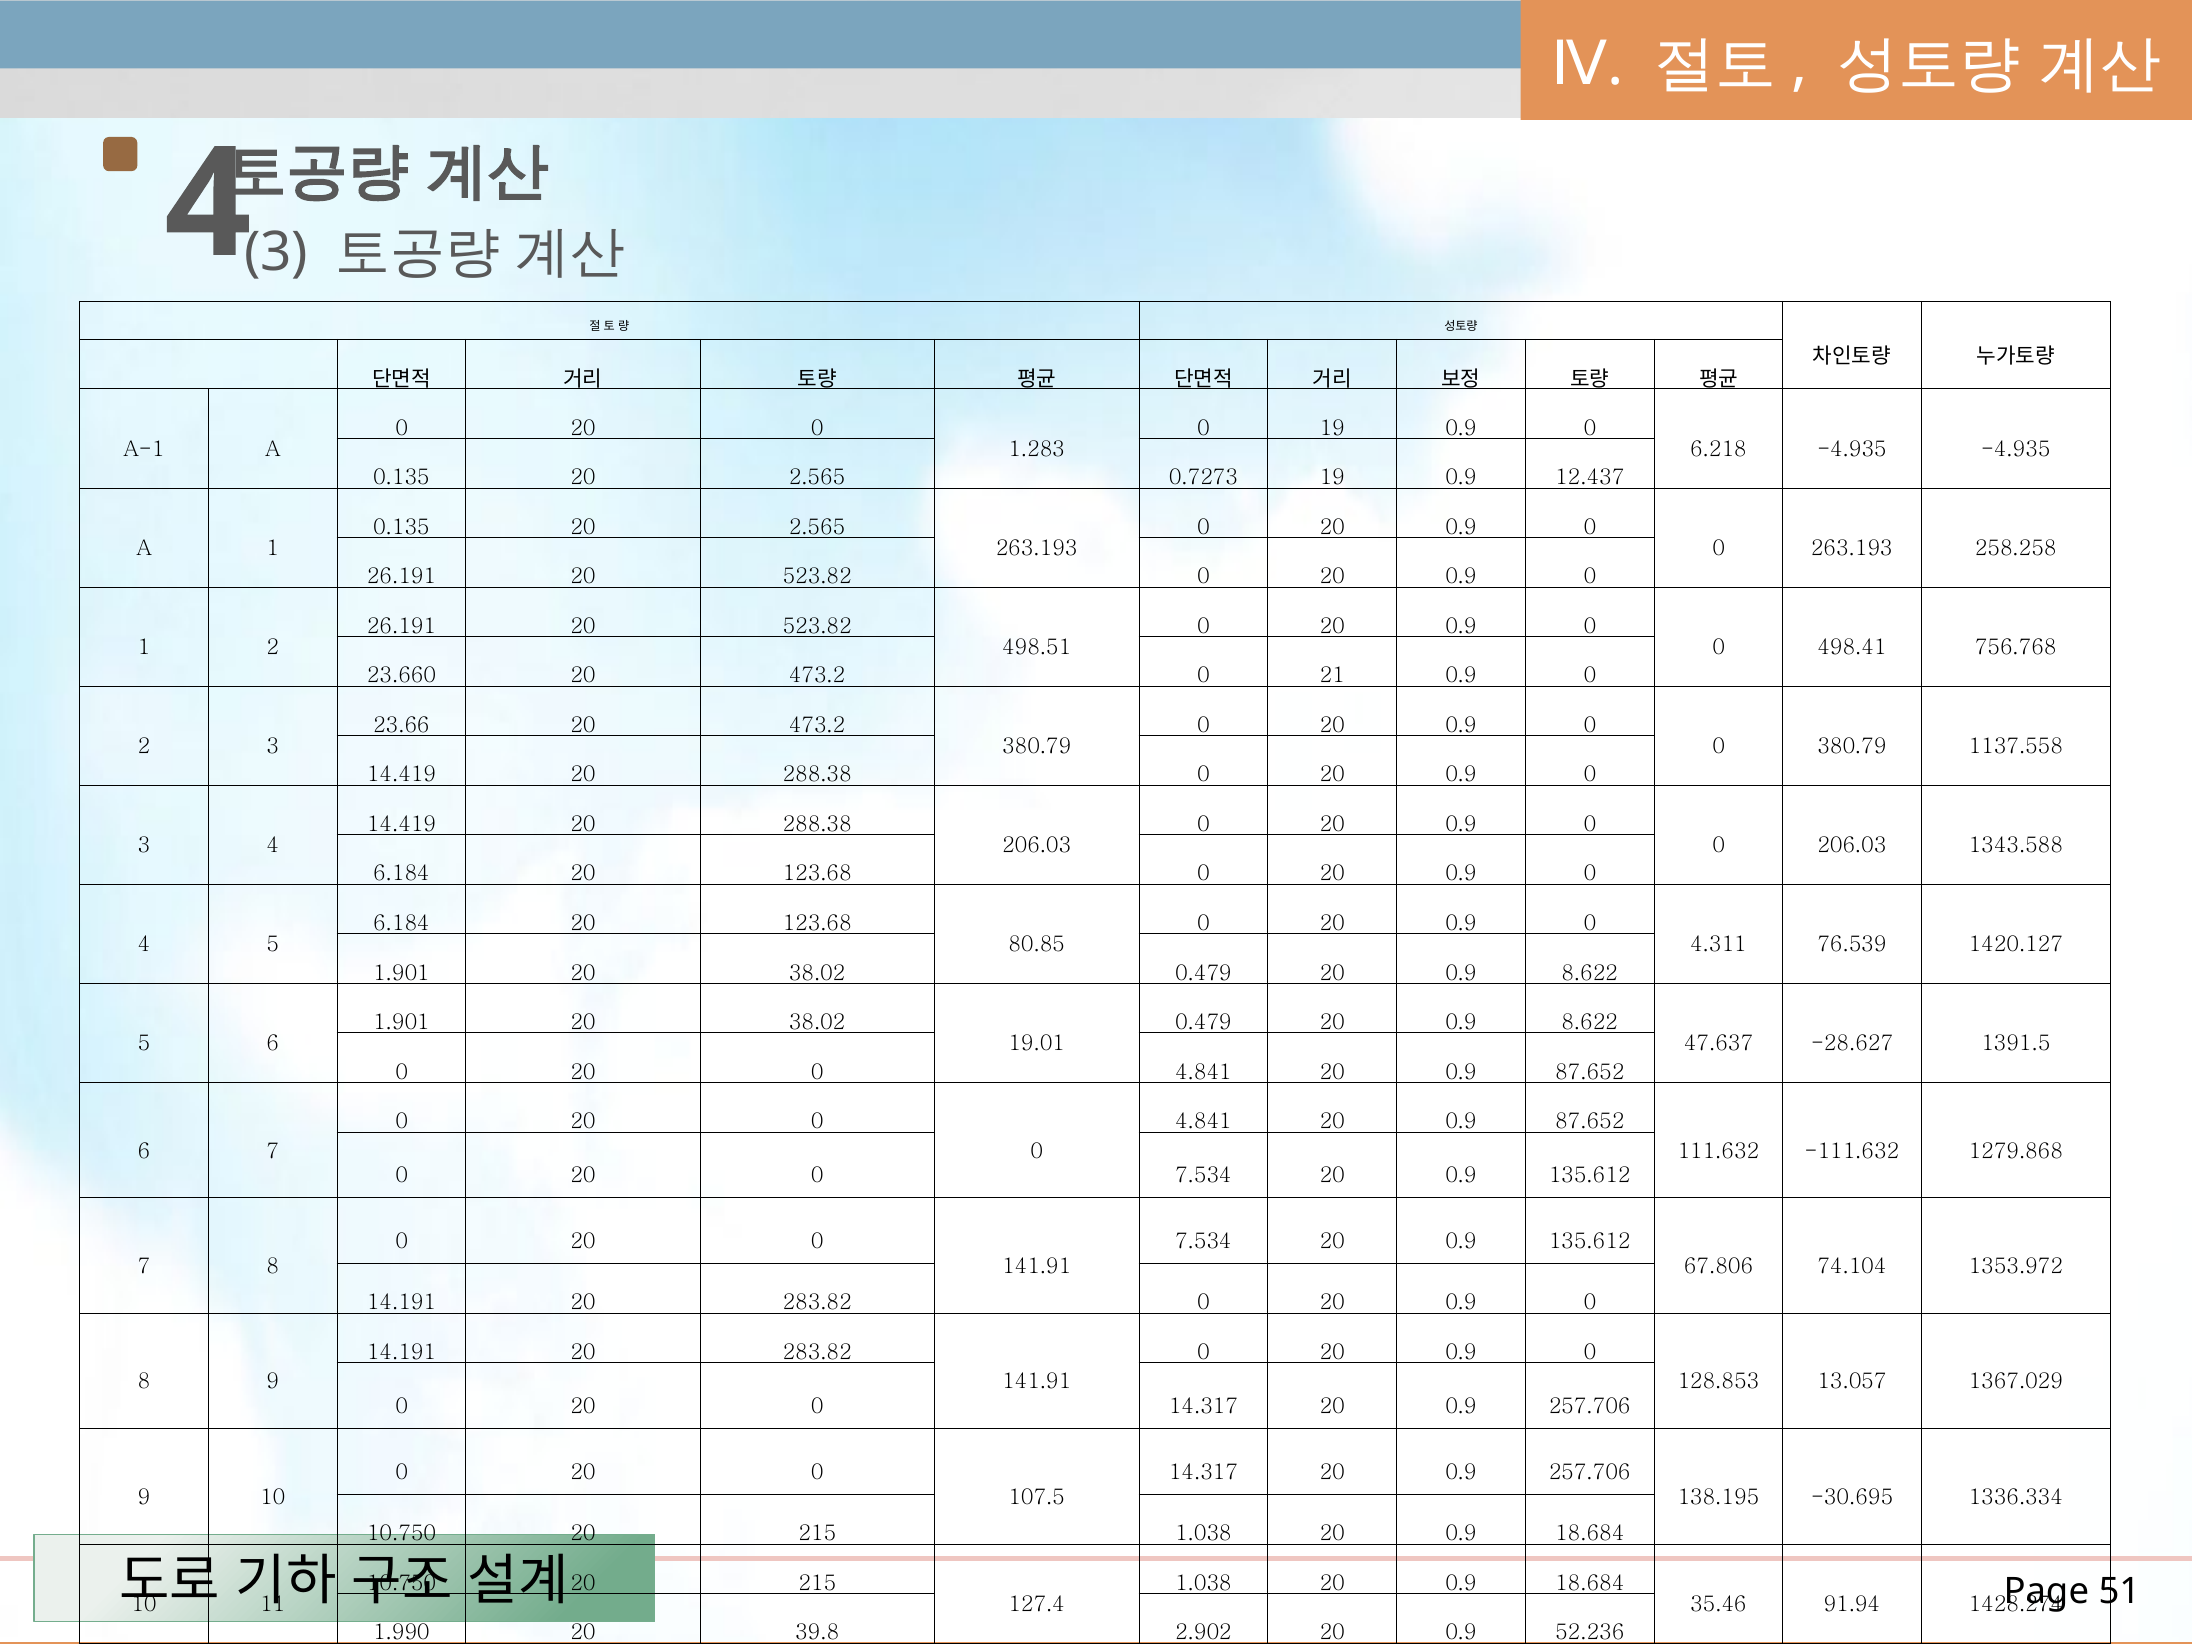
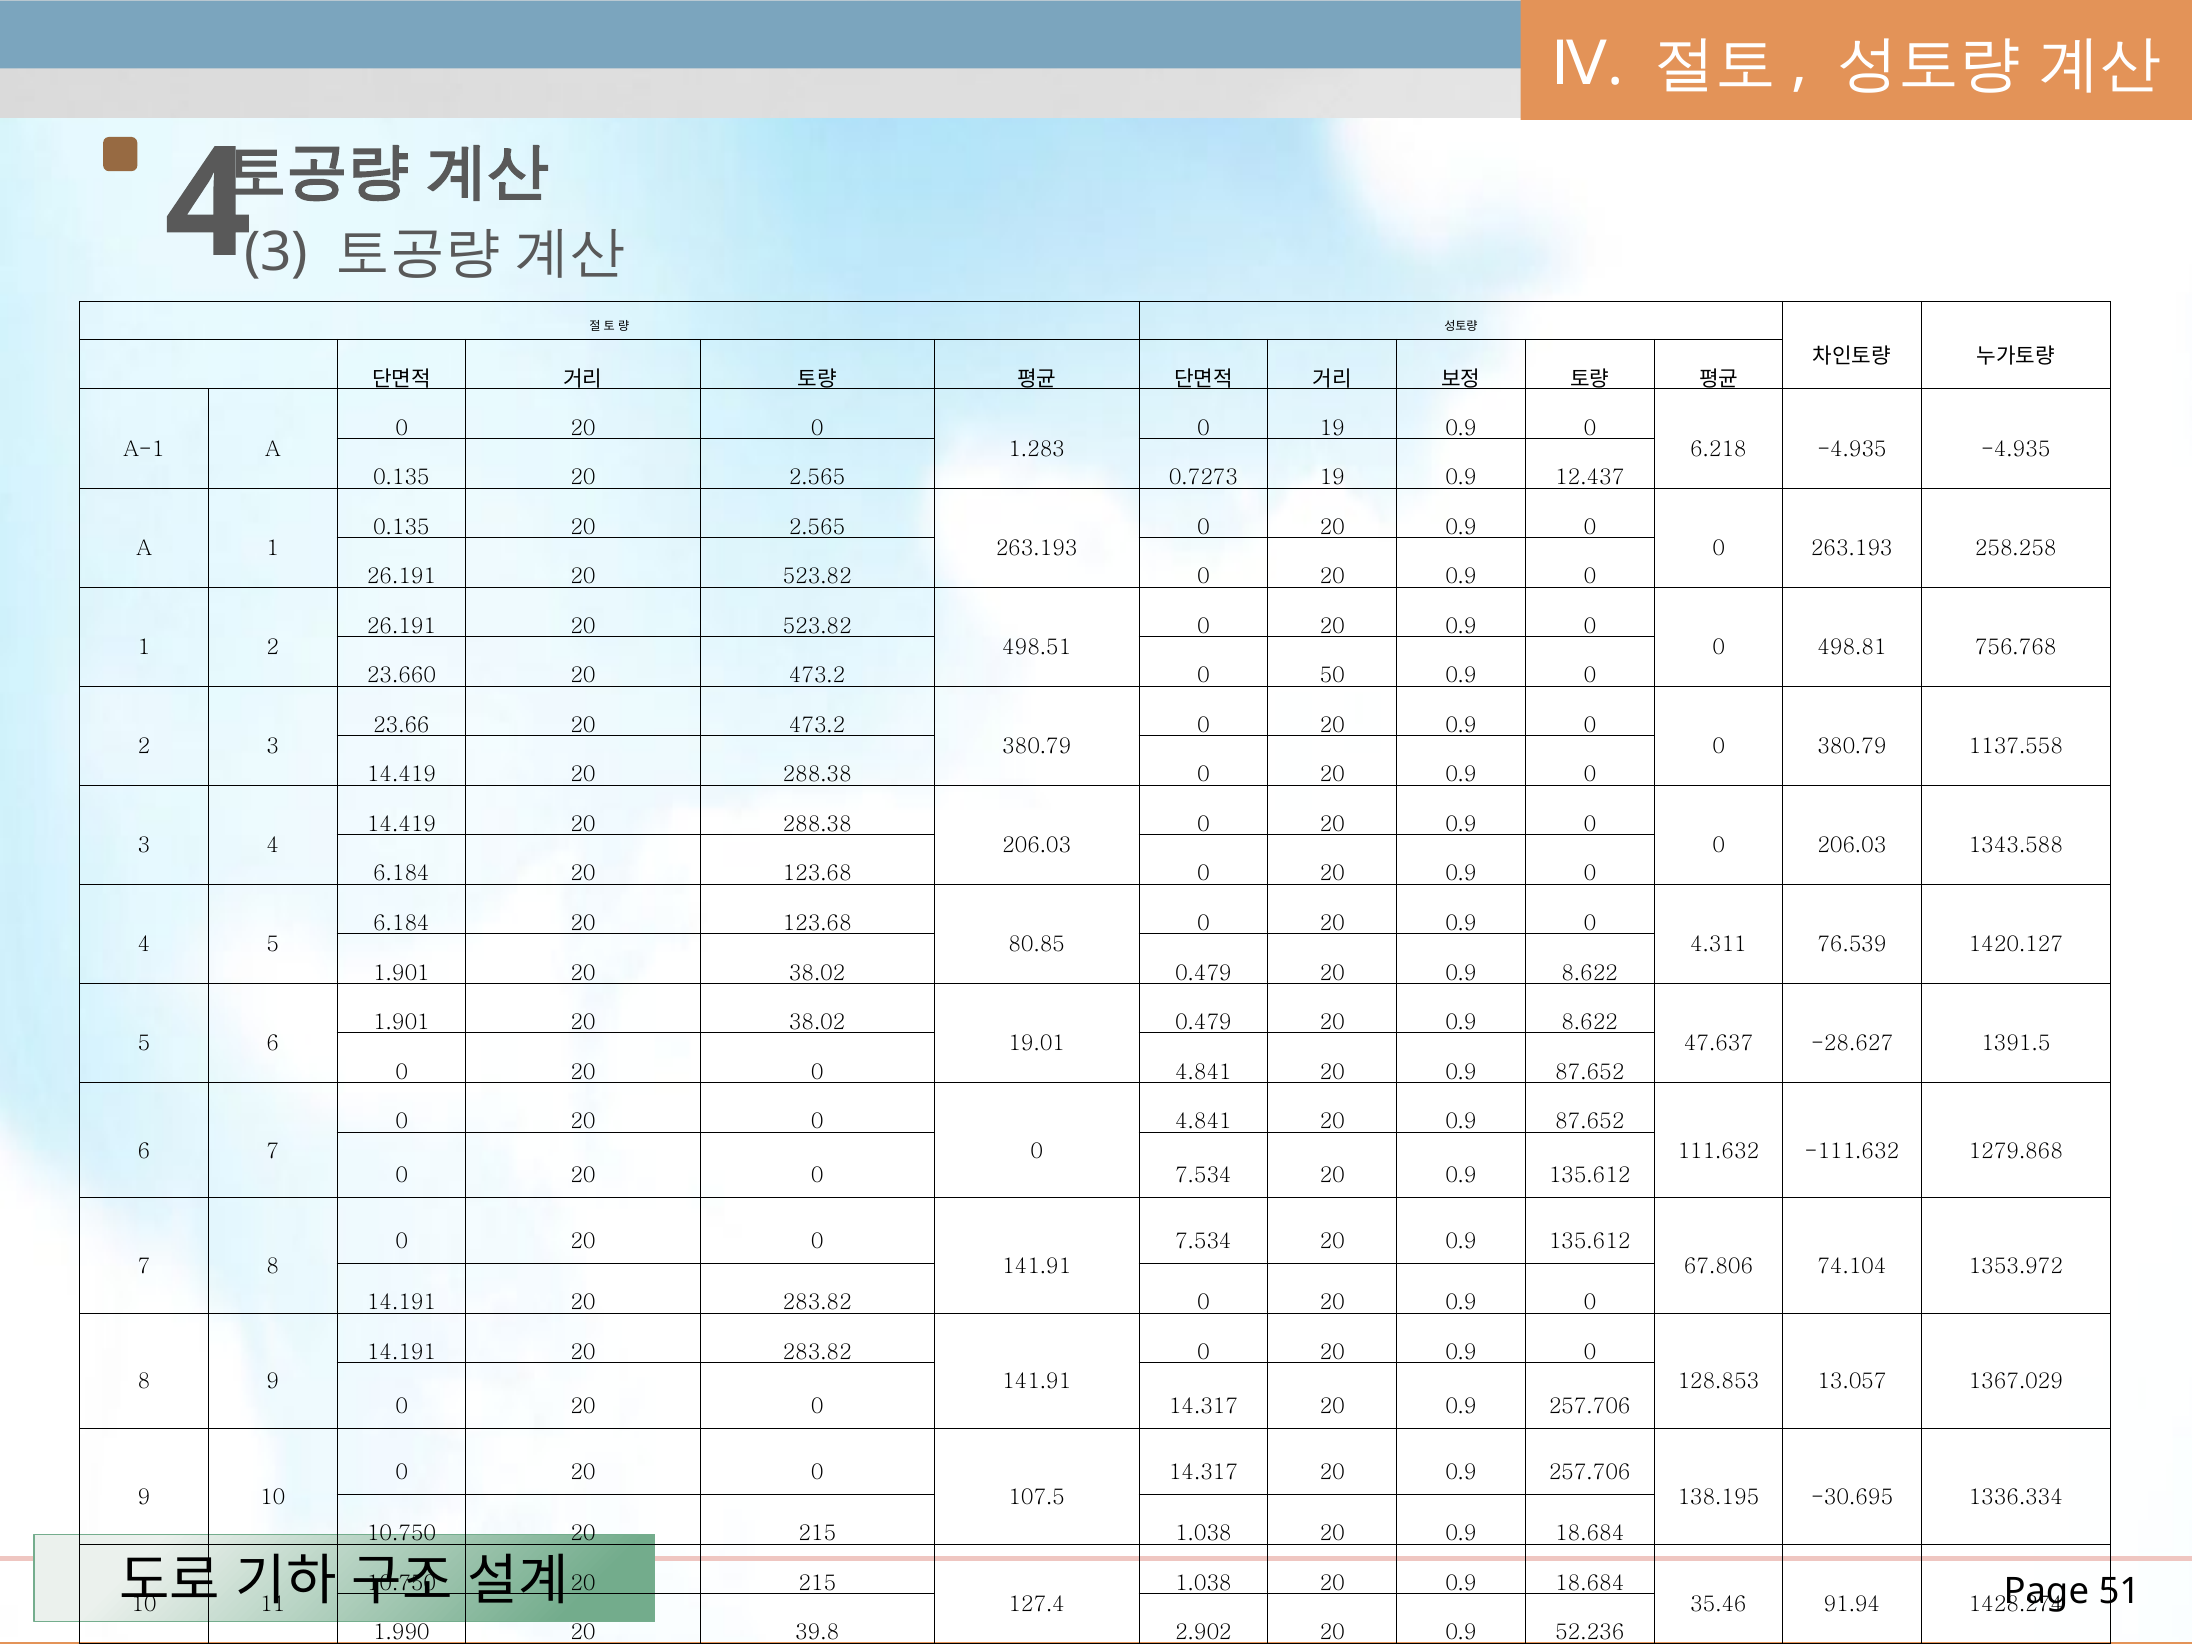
498.41: 498.41 -> 498.81 (1852, 648)
21: 21 -> 50 (1332, 676)
